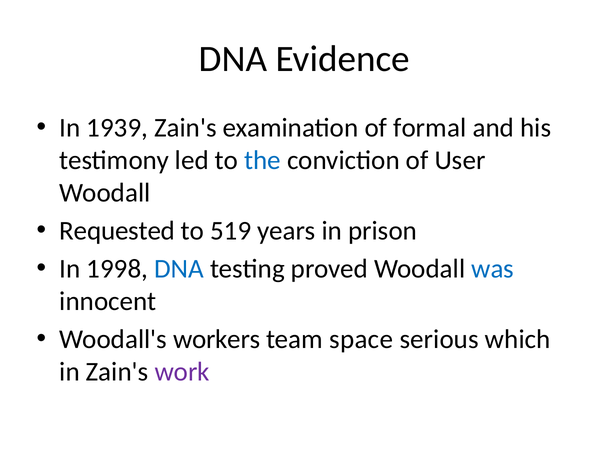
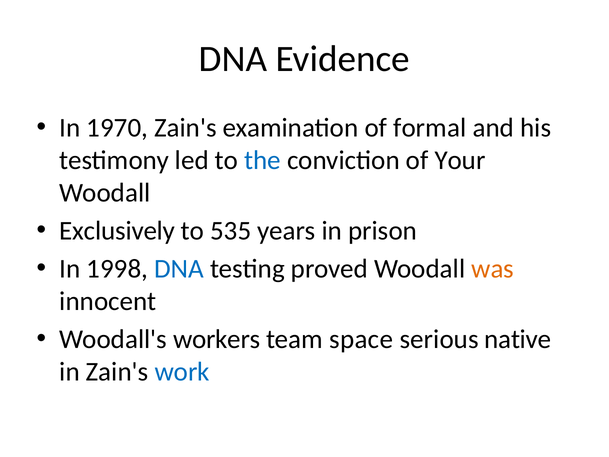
1939: 1939 -> 1970 (117, 128)
User: User -> Your (460, 160)
Requested: Requested -> Exclusively (117, 231)
519: 519 -> 535 (231, 231)
was colour: blue -> orange (493, 269)
which: which -> native (518, 339)
work colour: purple -> blue (182, 371)
